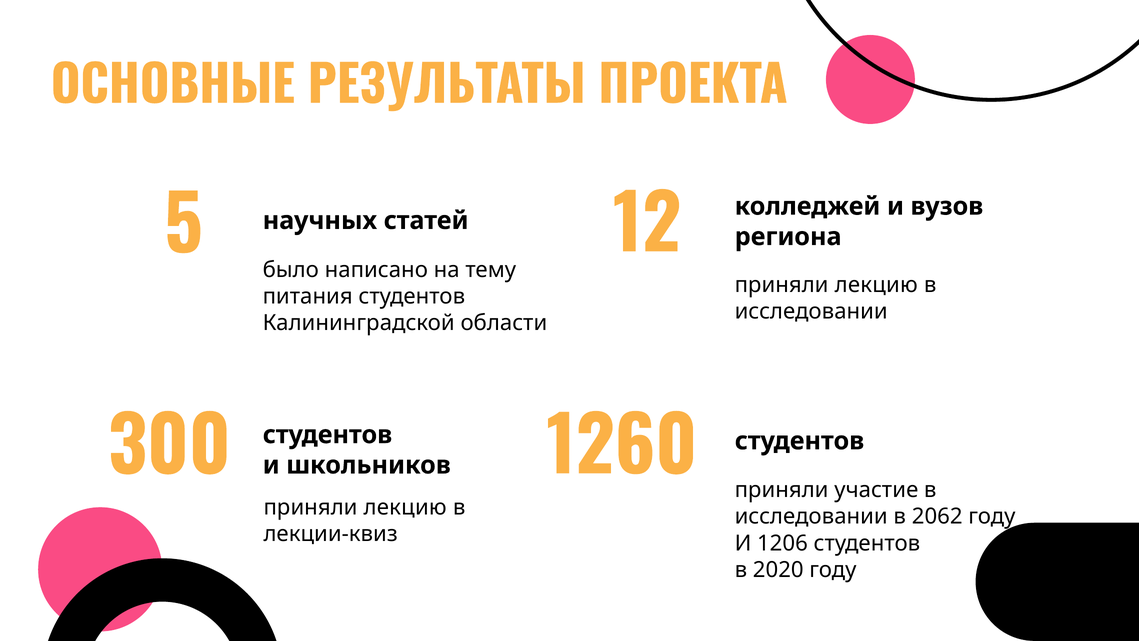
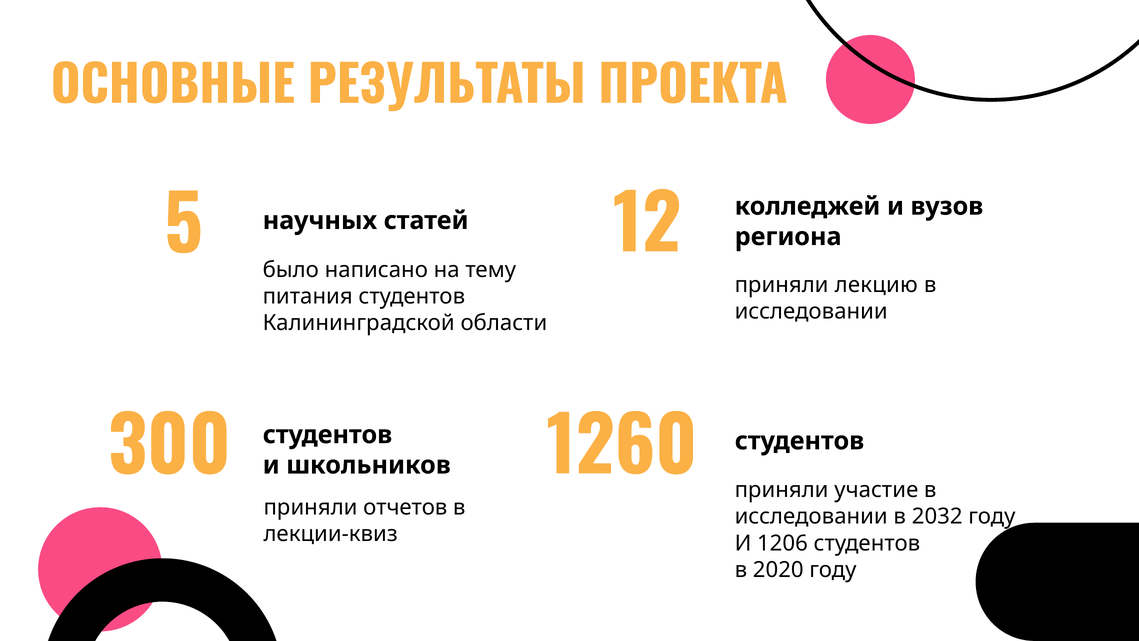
лекцию: лекцию -> отчетов (405, 507)
2062: 2062 -> 2032 (937, 516)
